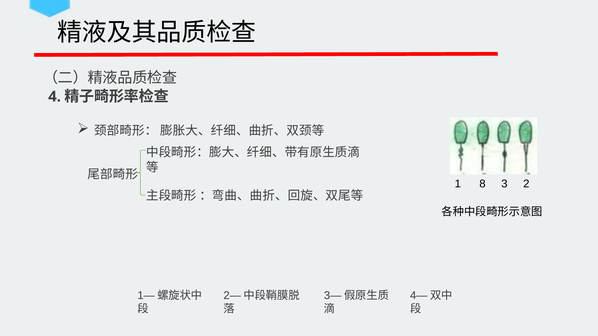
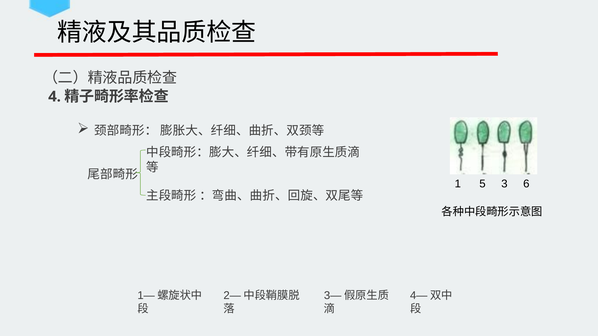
8: 8 -> 5 (482, 184)
2: 2 -> 6 (526, 184)
